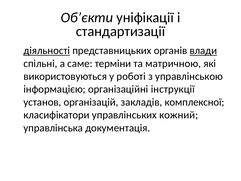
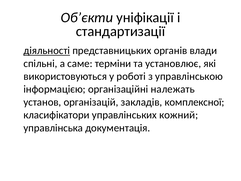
влади underline: present -> none (203, 51)
матричною: матричною -> установлює (173, 63)
інструкції: інструкції -> належать (173, 89)
